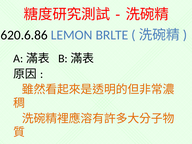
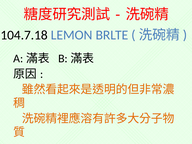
620.6.86: 620.6.86 -> 104.7.18 (24, 35)
